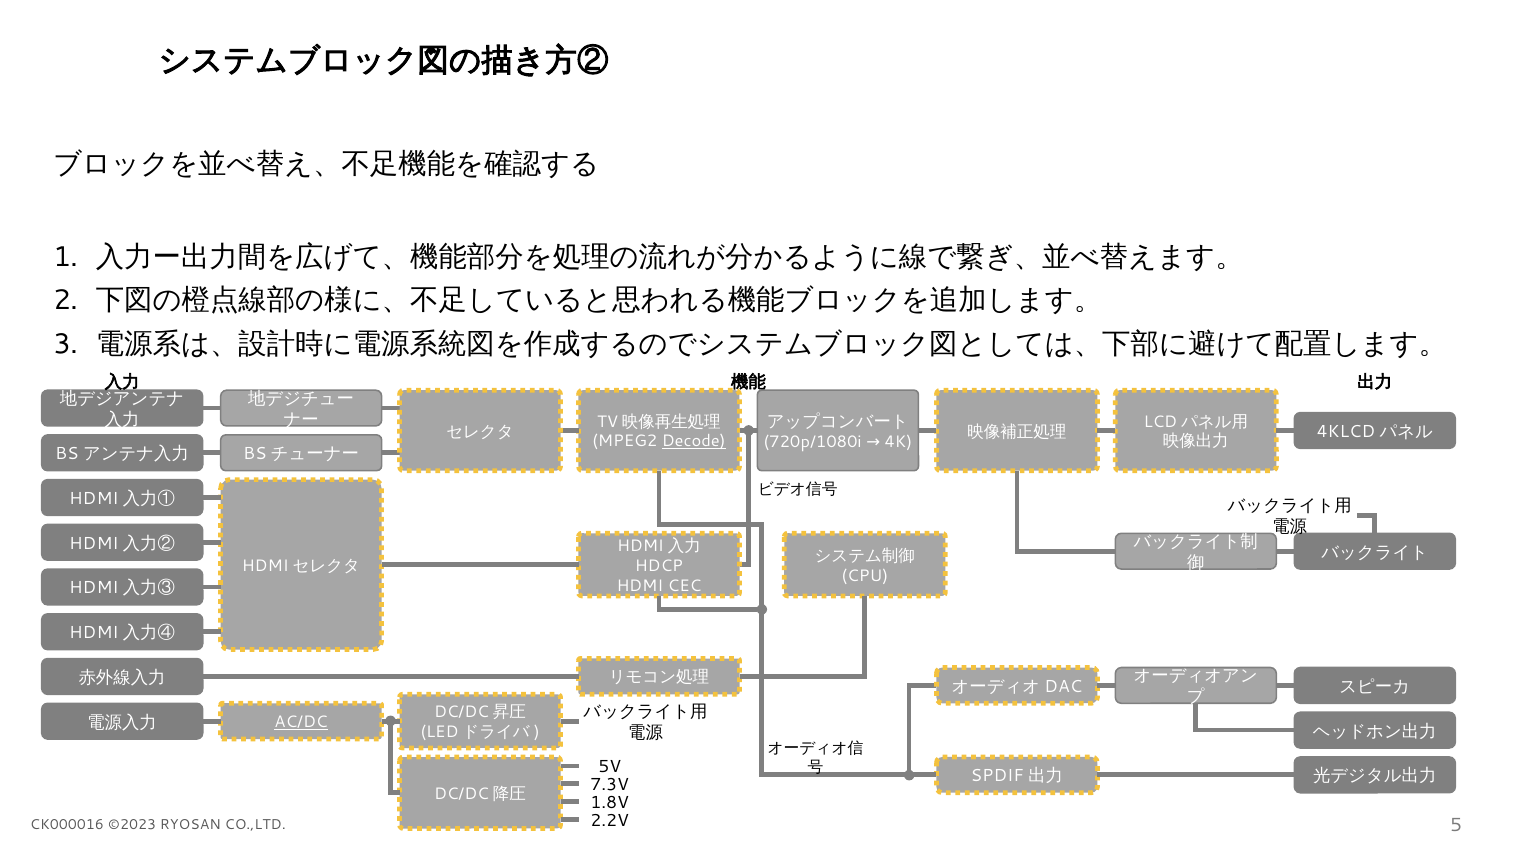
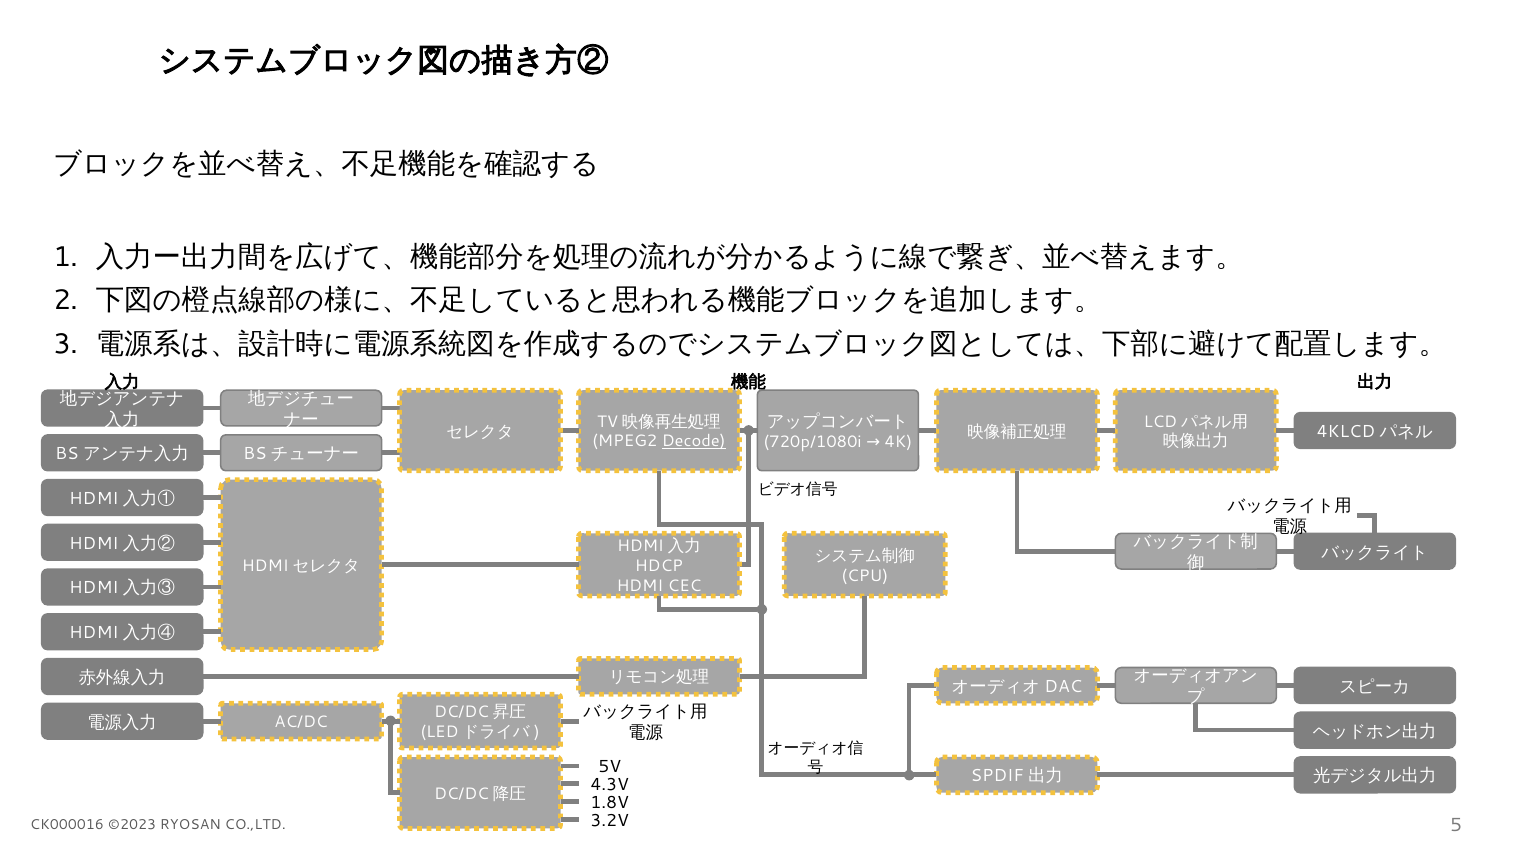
AC/DC underline: present -> none (301, 722)
7.3V: 7.3V -> 4.3V (610, 785)
2.2V: 2.2V -> 3.2V (610, 821)
